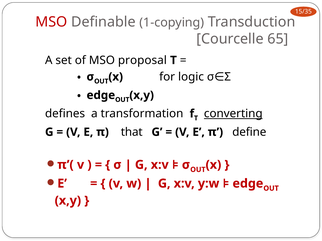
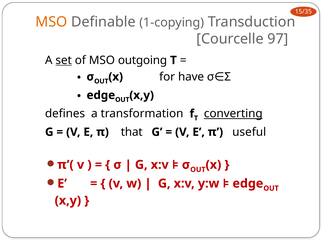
MSO colour: red -> orange (51, 22)
65: 65 -> 97 (278, 39)
set underline: none -> present (64, 60)
proposal: proposal -> outgoing (143, 60)
logic: logic -> have (191, 77)
define: define -> useful (249, 132)
